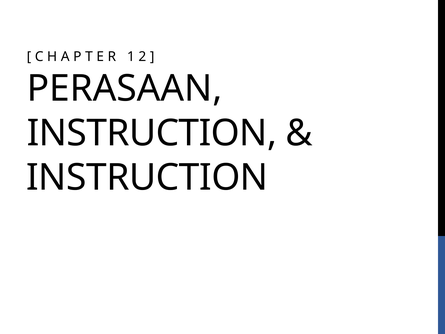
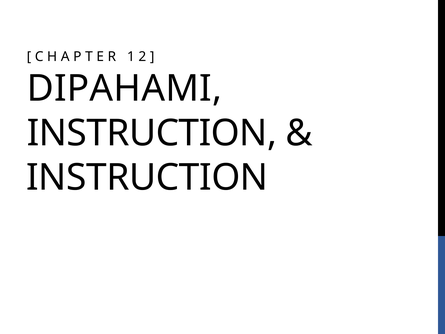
PERASAAN: PERASAAN -> DIPAHAMI (124, 89)
